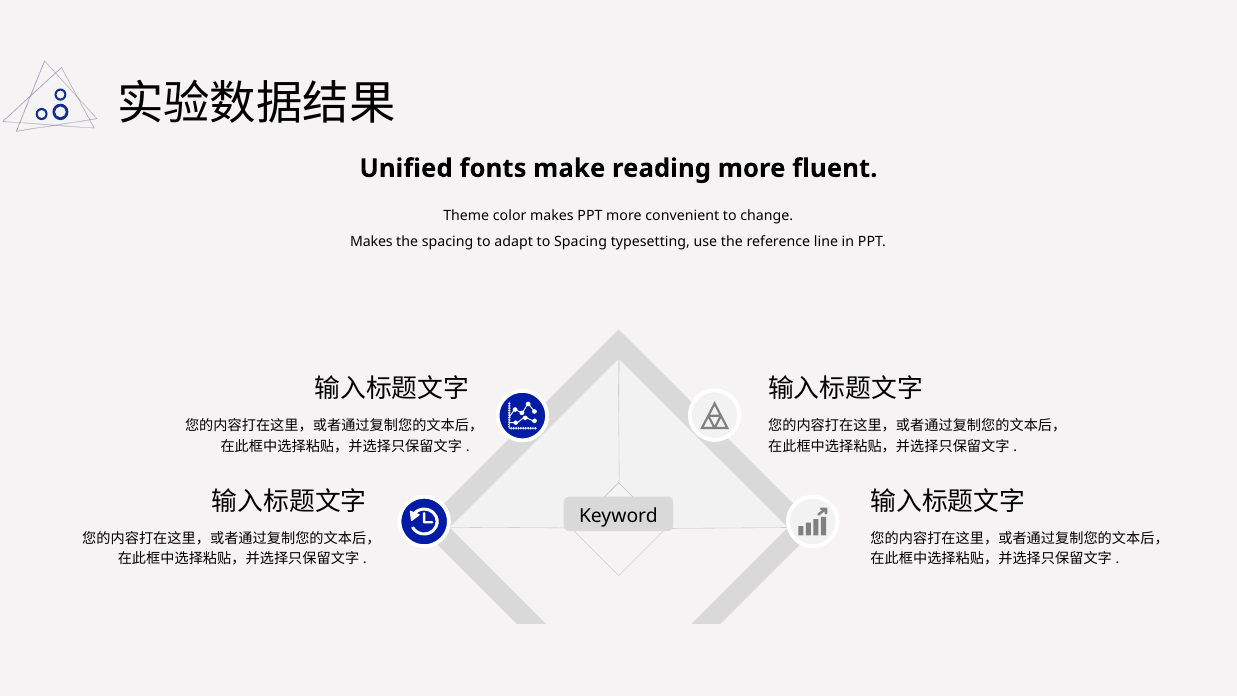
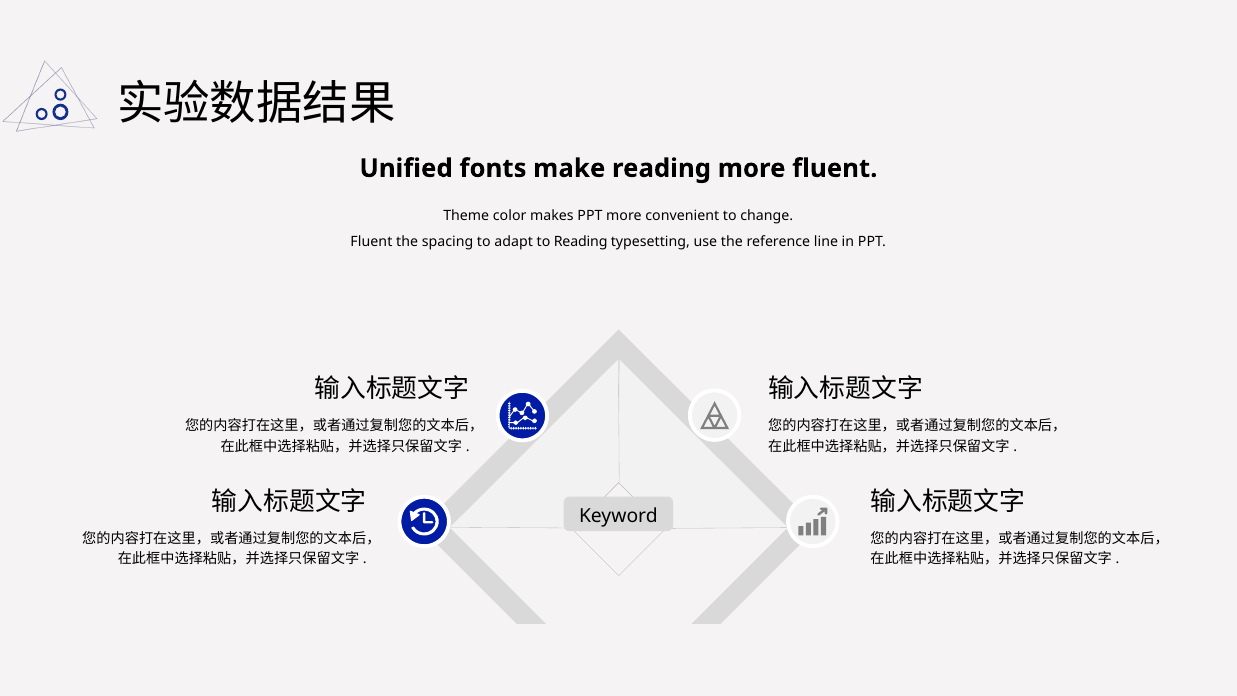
Makes: Makes -> Fluent (371, 241)
to Spacing: Spacing -> Reading (581, 241)
